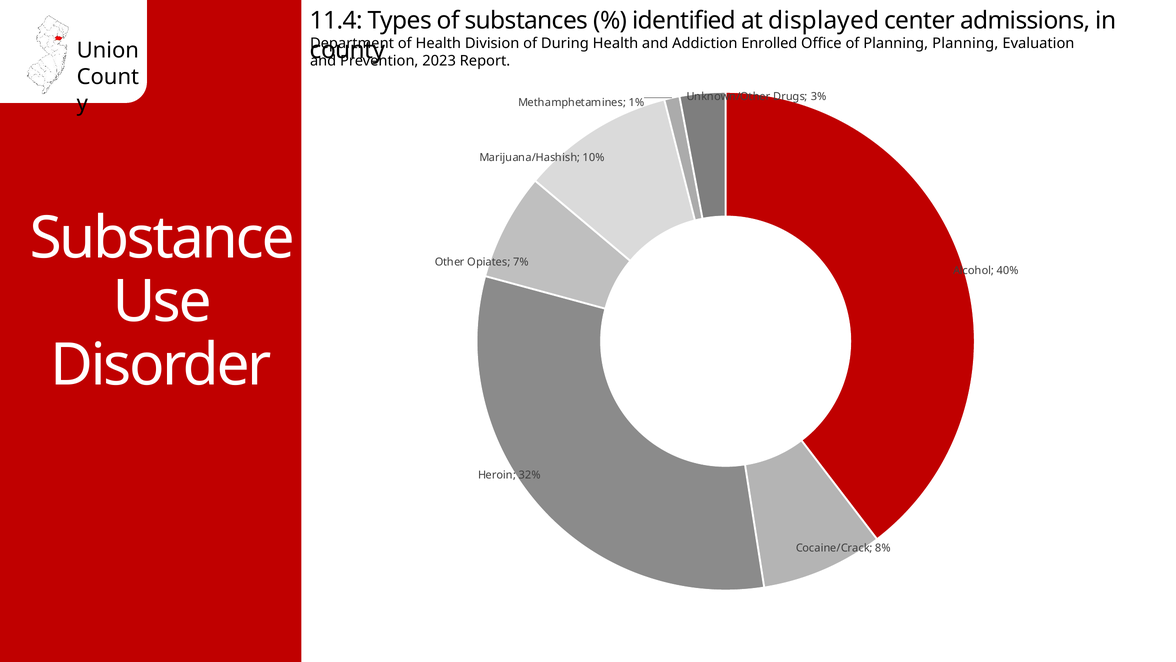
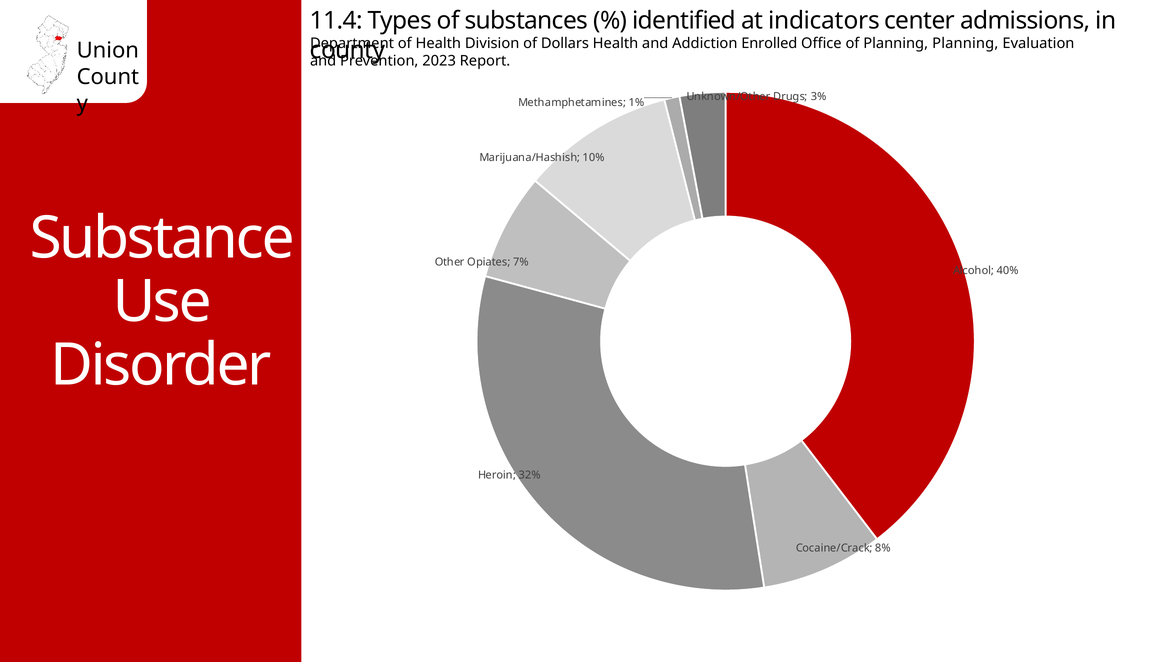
displayed: displayed -> indicators (824, 21)
During: During -> Dollars (565, 43)
